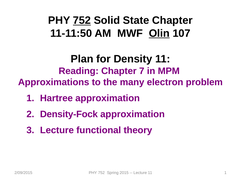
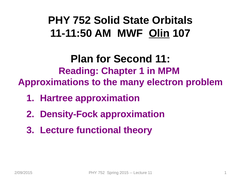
752 underline: present -> none (82, 20)
State Chapter: Chapter -> Orbitals (172, 20)
Density: Density -> Second (133, 59)
Chapter 7: 7 -> 1 (142, 71)
